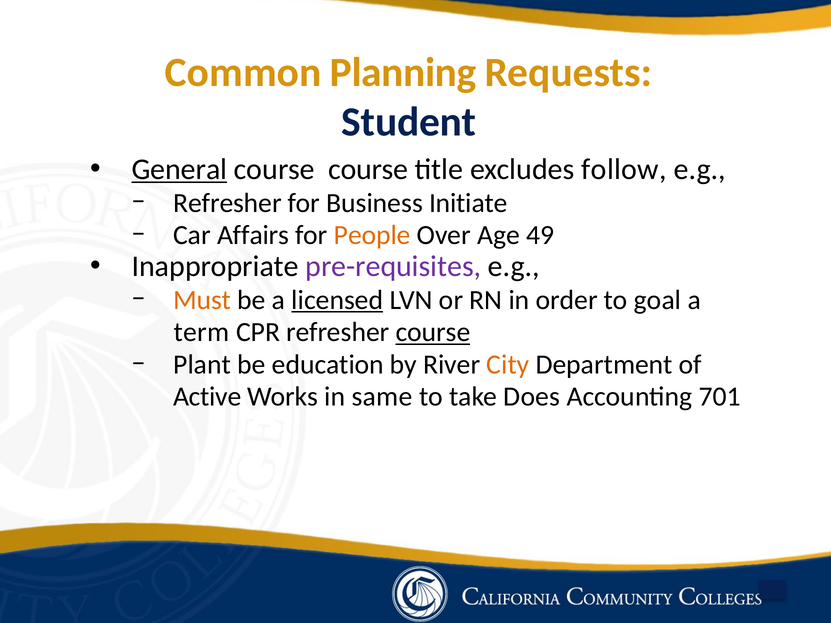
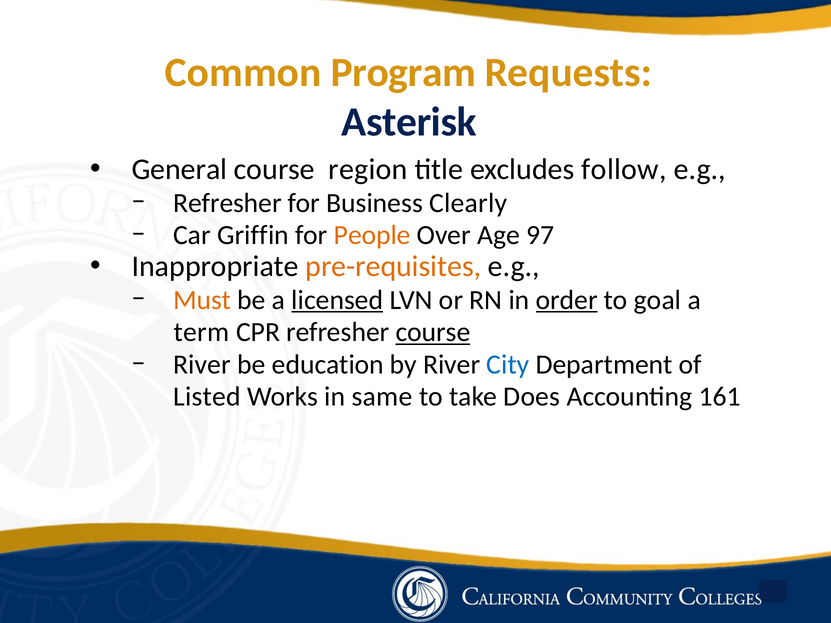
Planning: Planning -> Program (403, 72)
Student: Student -> Asterisk (409, 122)
General underline: present -> none (179, 169)
course course: course -> region (368, 169)
Initiate: Initiate -> Clearly (468, 203)
Affairs: Affairs -> Griffin (253, 235)
49: 49 -> 97 (540, 235)
pre-requisites colour: purple -> orange (393, 266)
order underline: none -> present (567, 300)
Plant: Plant -> River (202, 365)
City colour: orange -> blue (508, 365)
Active: Active -> Listed (207, 397)
701: 701 -> 161 (720, 397)
